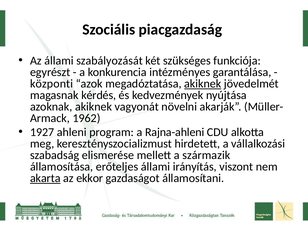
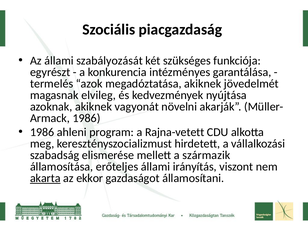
központi: központi -> termelés (52, 84)
akiknek underline: present -> none (203, 84)
kérdés: kérdés -> elvileg (99, 95)
1962: 1962 -> 1986 (86, 118)
1927: 1927 -> 1986 (42, 132)
Rajna-ahleni: Rajna-ahleni -> Rajna-vetett (175, 132)
